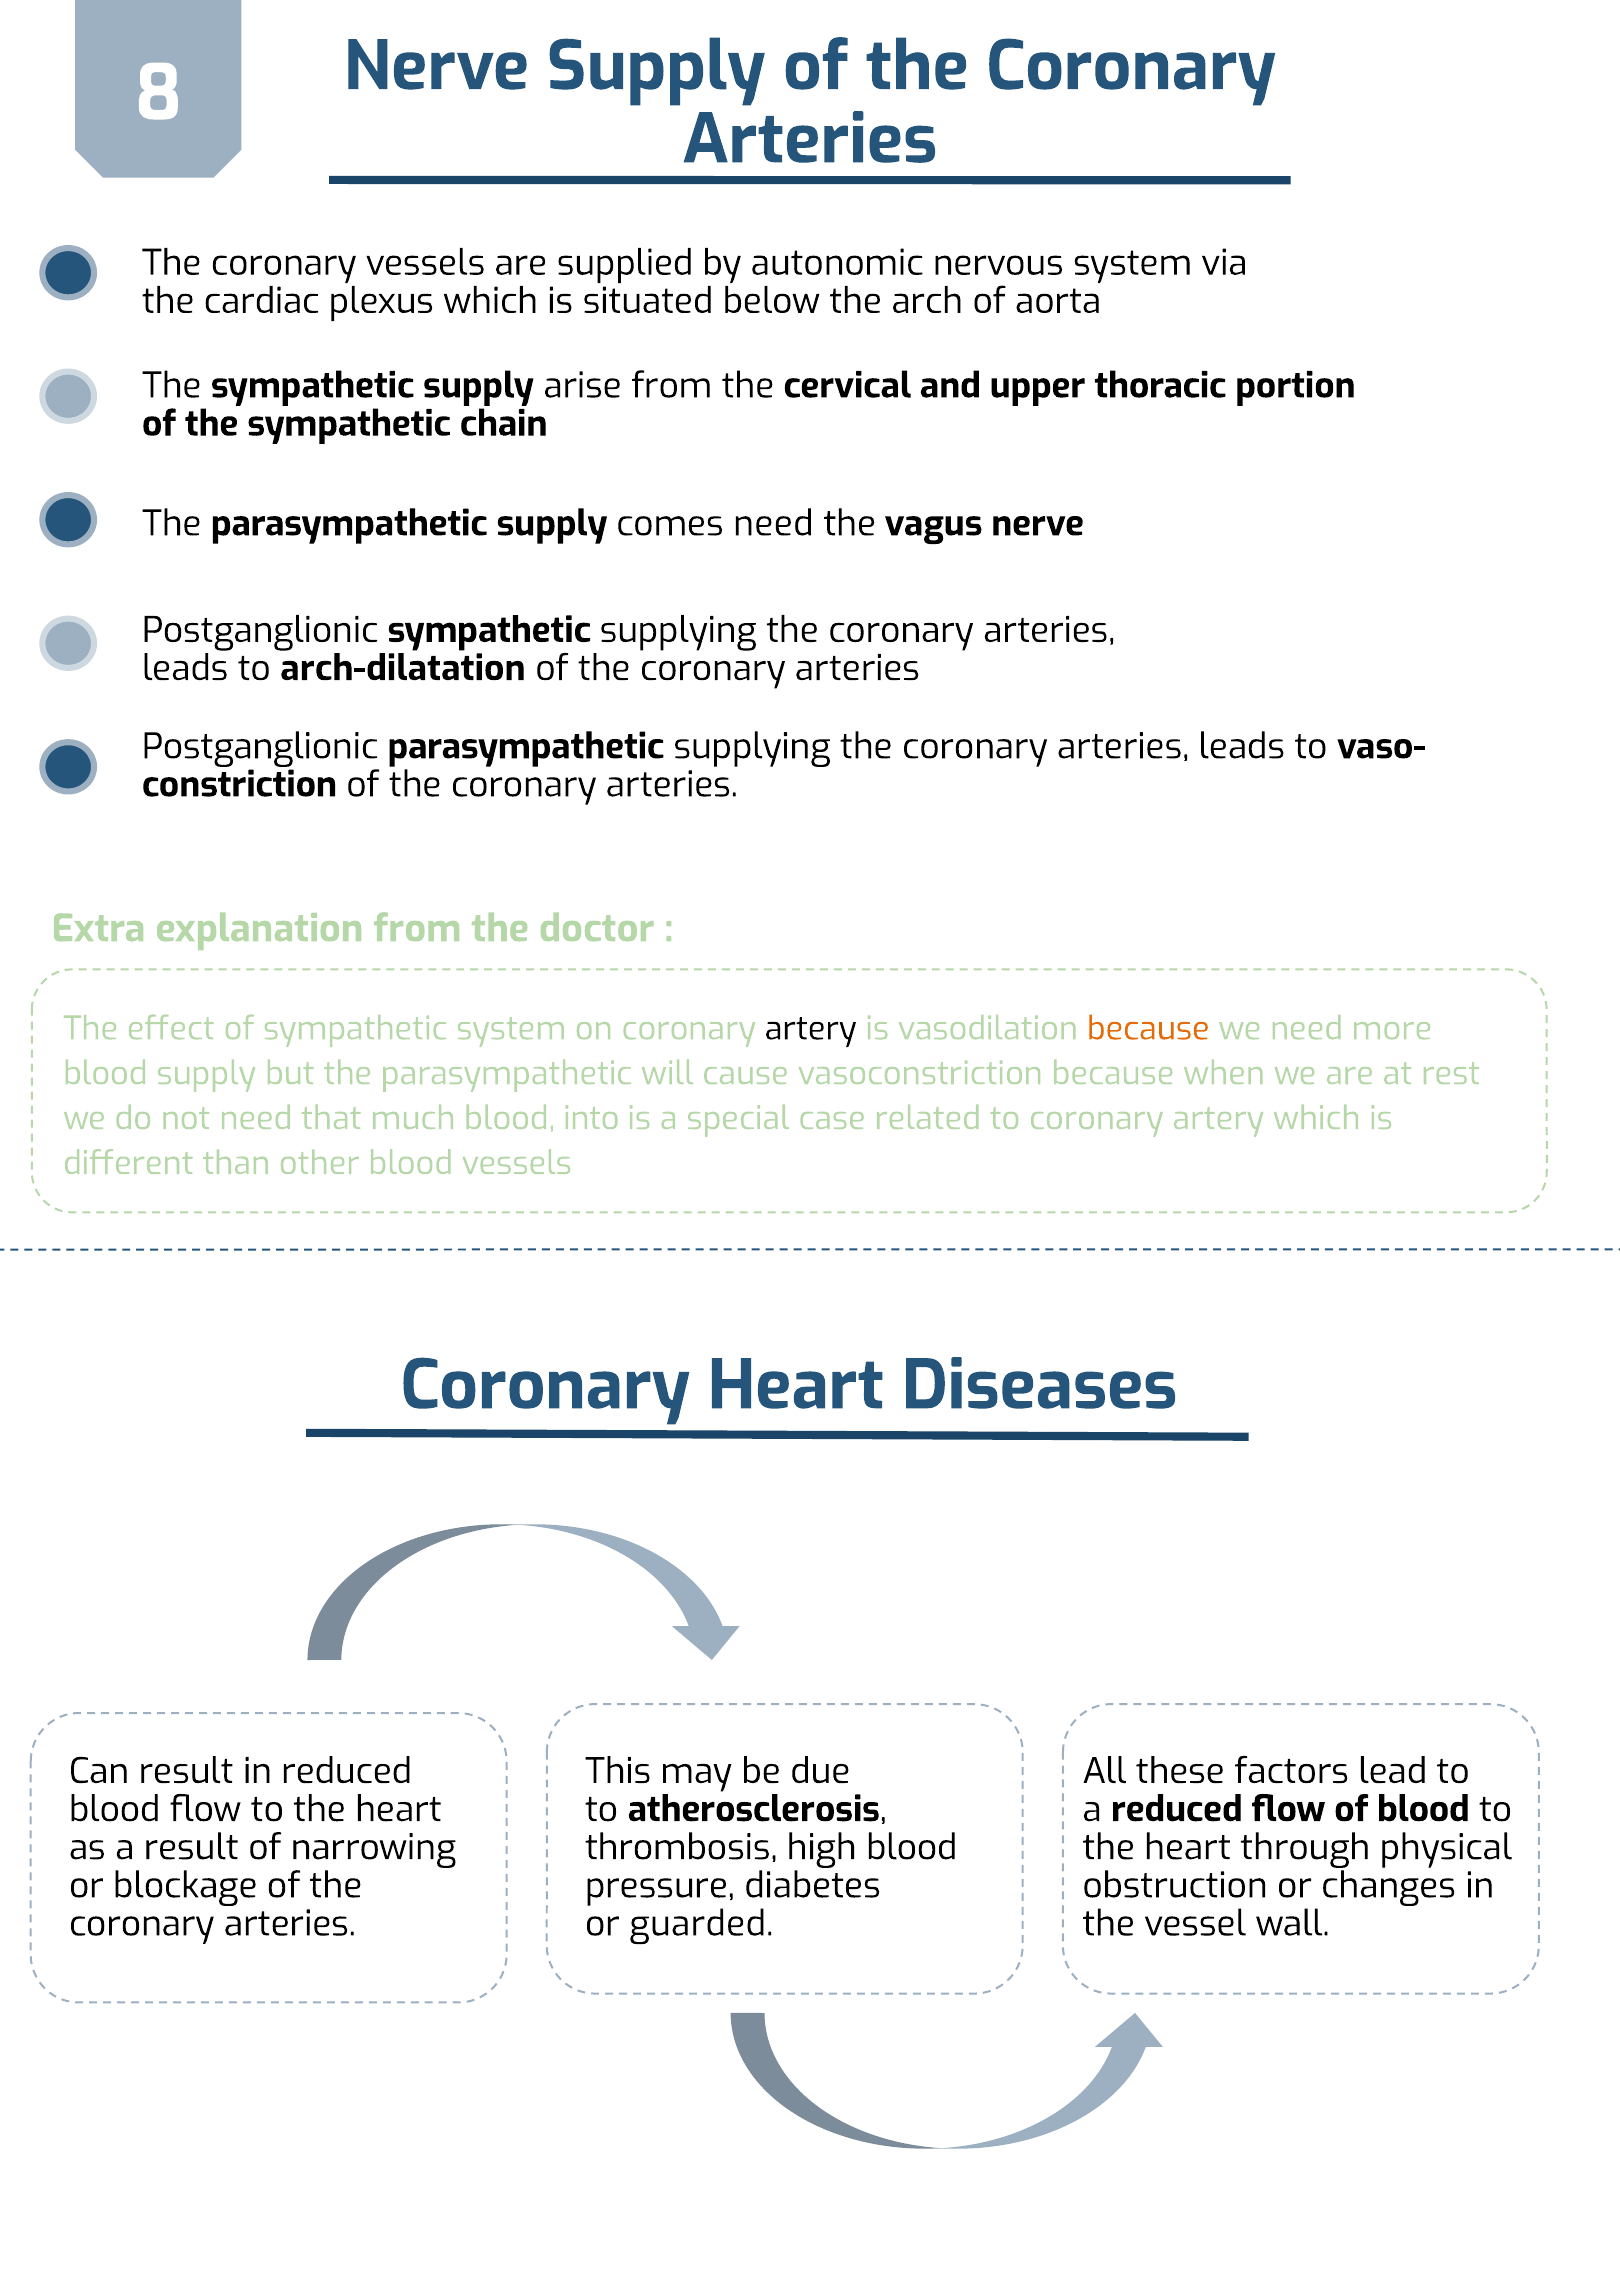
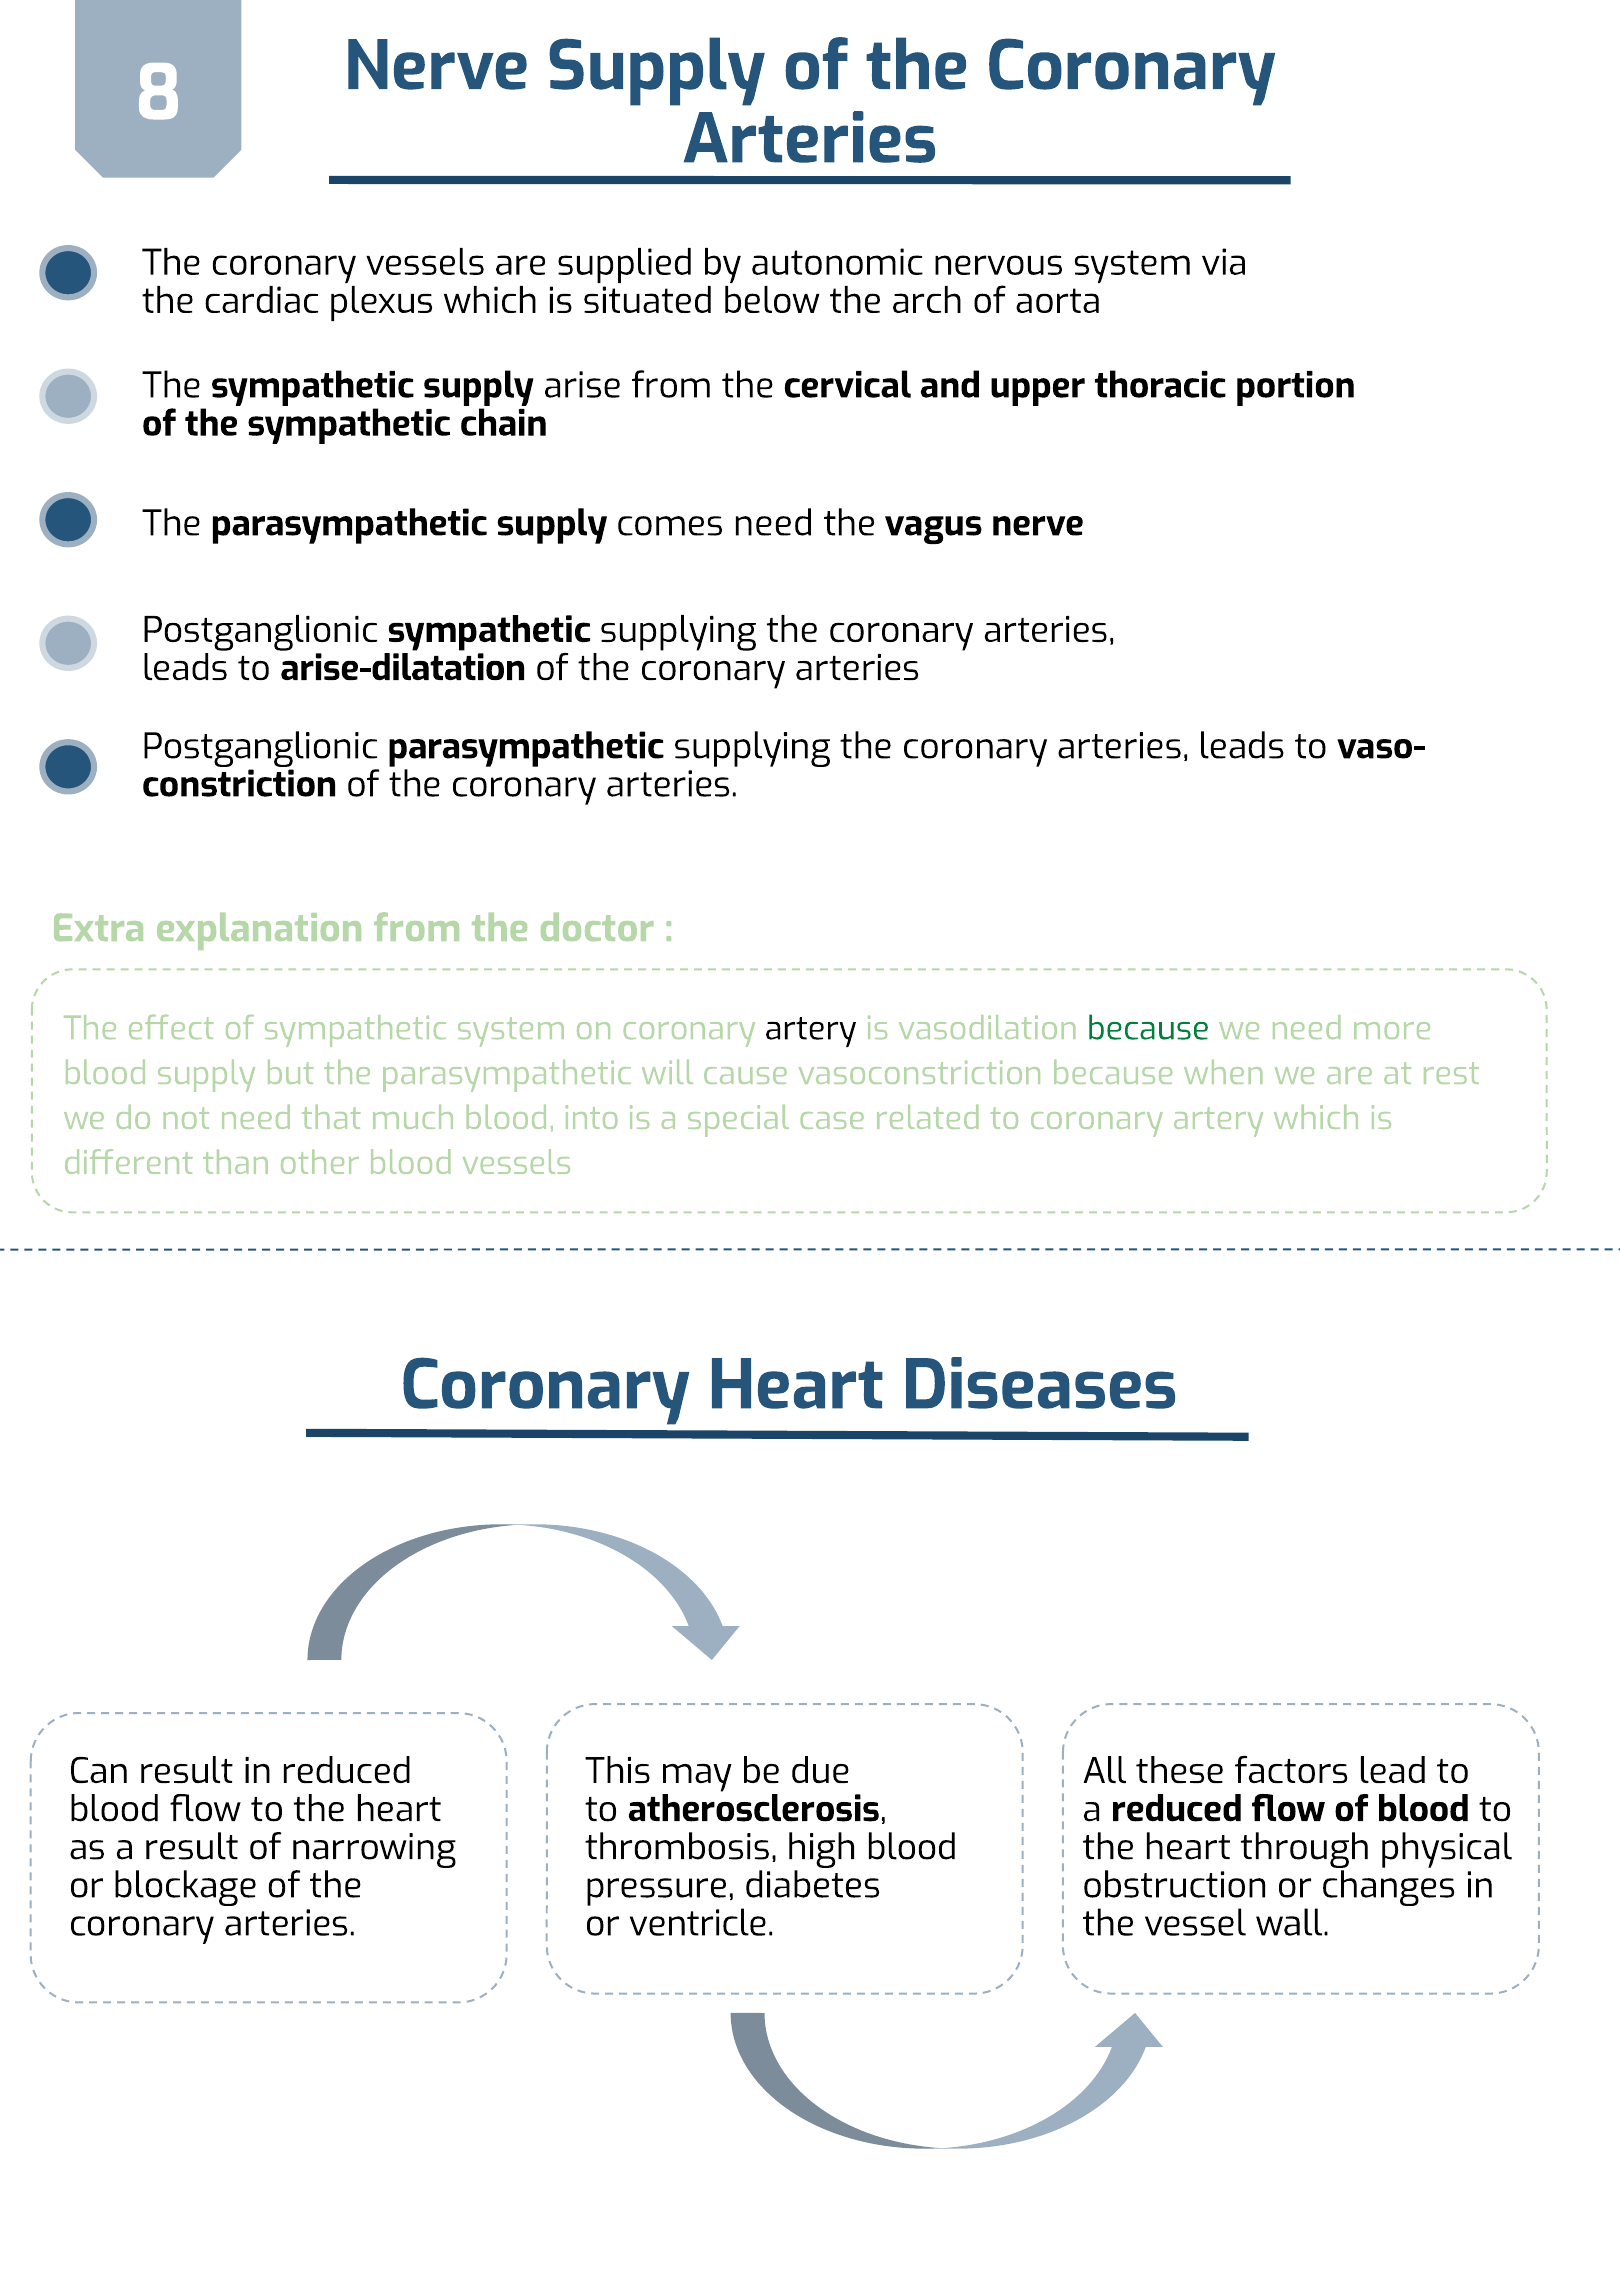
arch-dilatation: arch-dilatation -> arise-dilatation (403, 668)
because colour: orange -> green (1148, 1028)
guarded: guarded -> ventricle (702, 1923)
